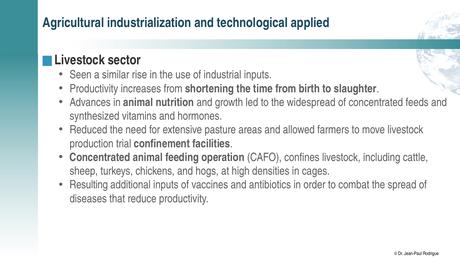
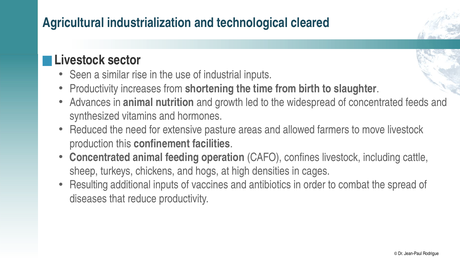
applied: applied -> cleared (310, 23)
trial: trial -> this (124, 144)
